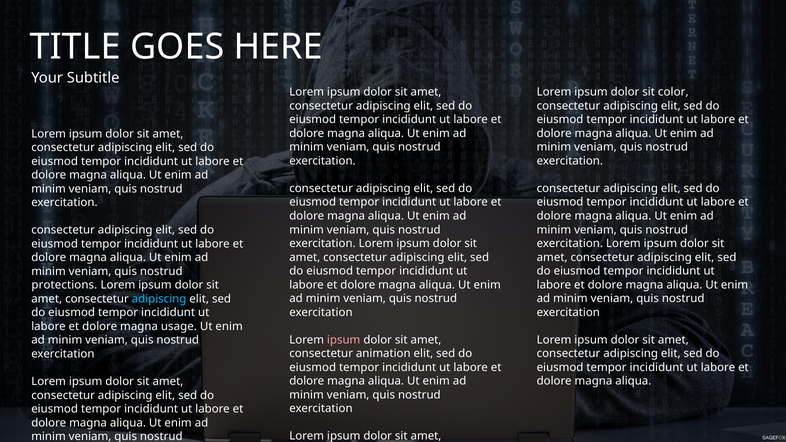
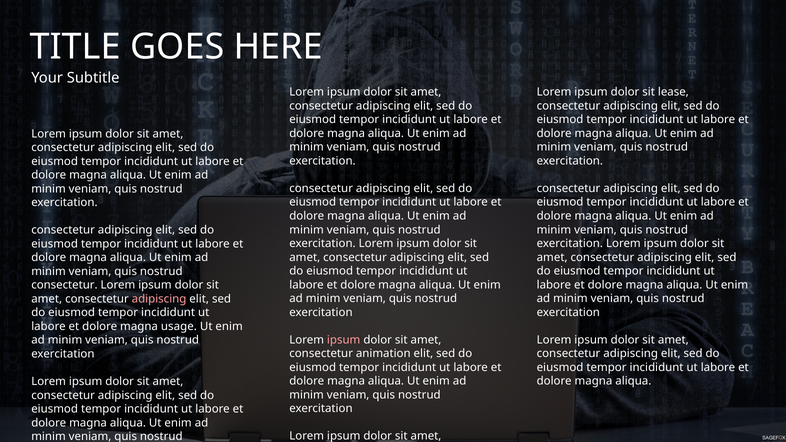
color: color -> lease (673, 92)
protections: protections -> consectetur (64, 285)
adipiscing colour: light blue -> pink (159, 299)
